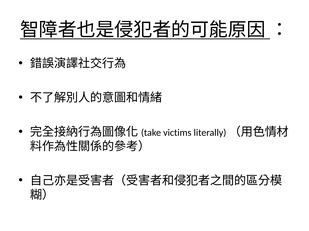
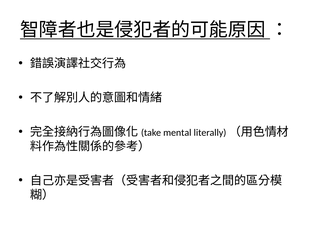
victims: victims -> mental (177, 133)
